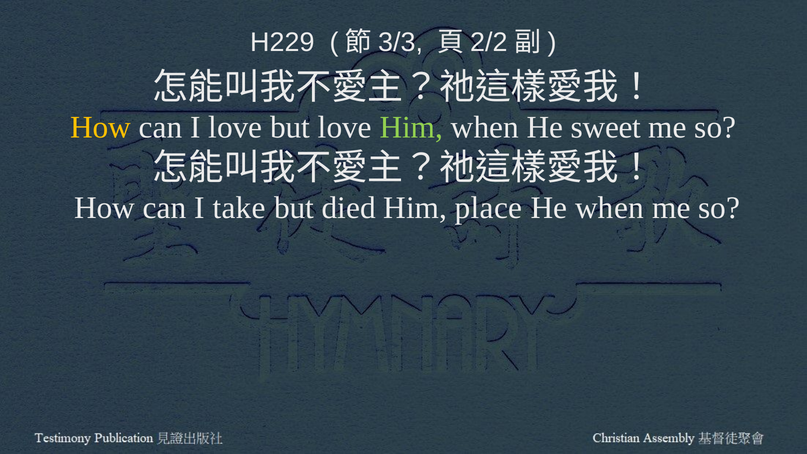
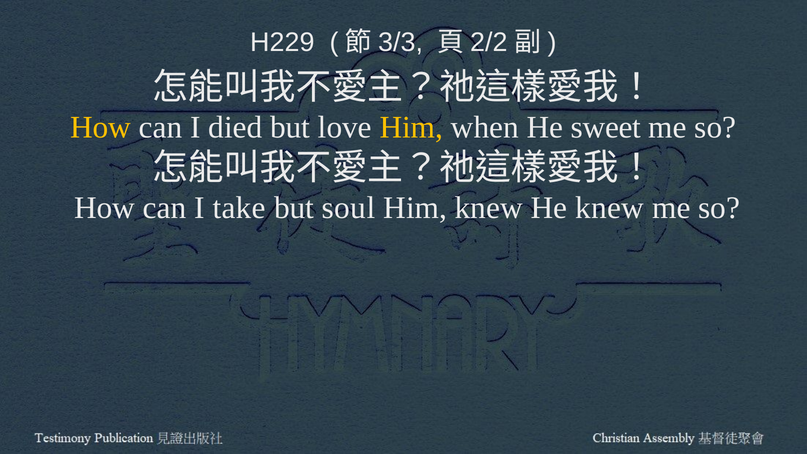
I love: love -> died (235, 127)
Him colour: light green -> yellow (411, 127)
died: died -> soul (349, 208)
Him place: place -> knew (489, 208)
He when: when -> knew (609, 208)
